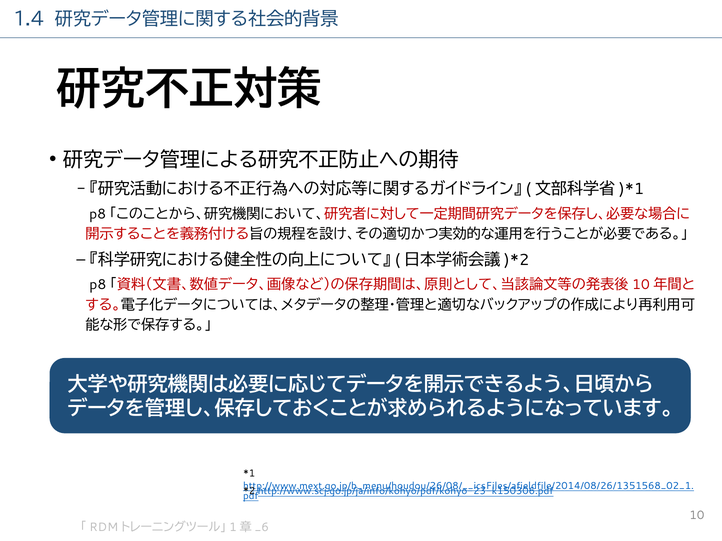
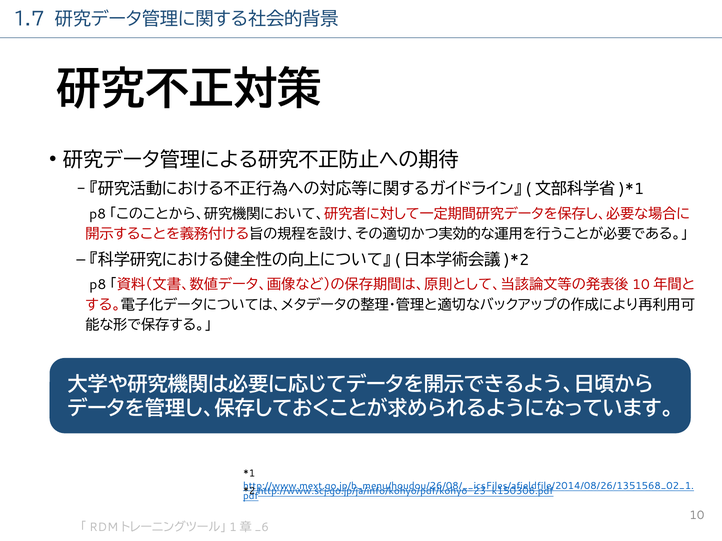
1.4: 1.4 -> 1.7 (29, 19)
